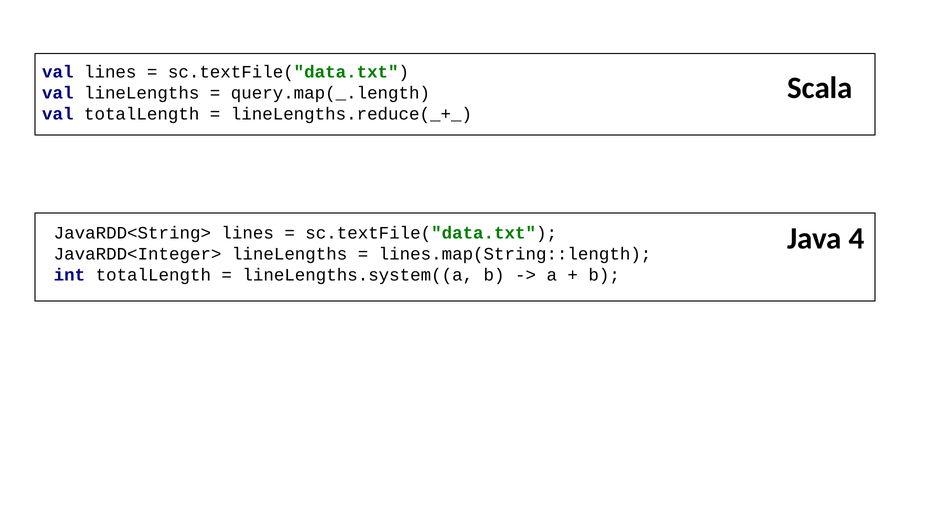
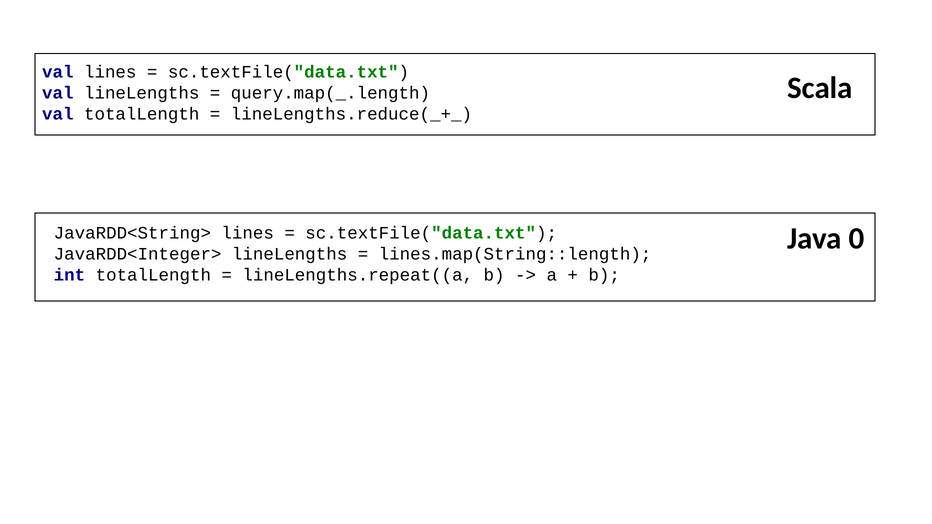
4: 4 -> 0 (857, 239)
lineLengths.system((a: lineLengths.system((a -> lineLengths.repeat((a (358, 275)
